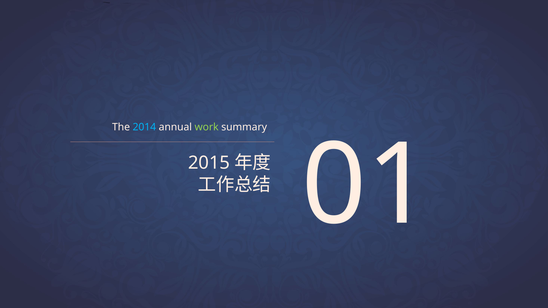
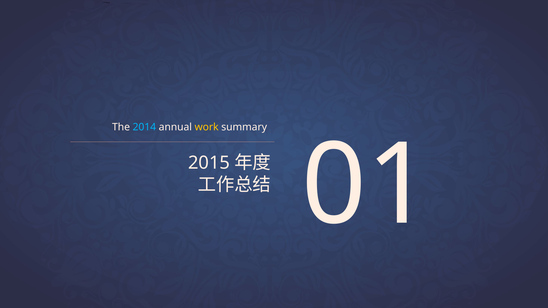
work colour: light green -> yellow (207, 127)
